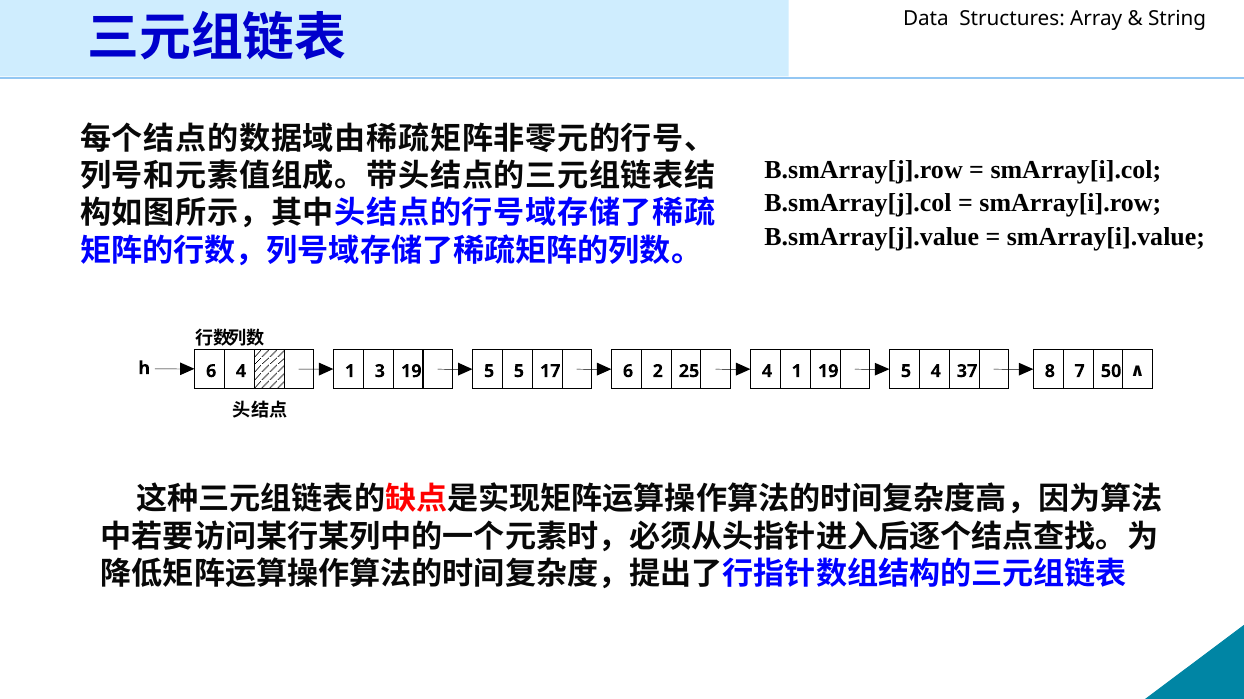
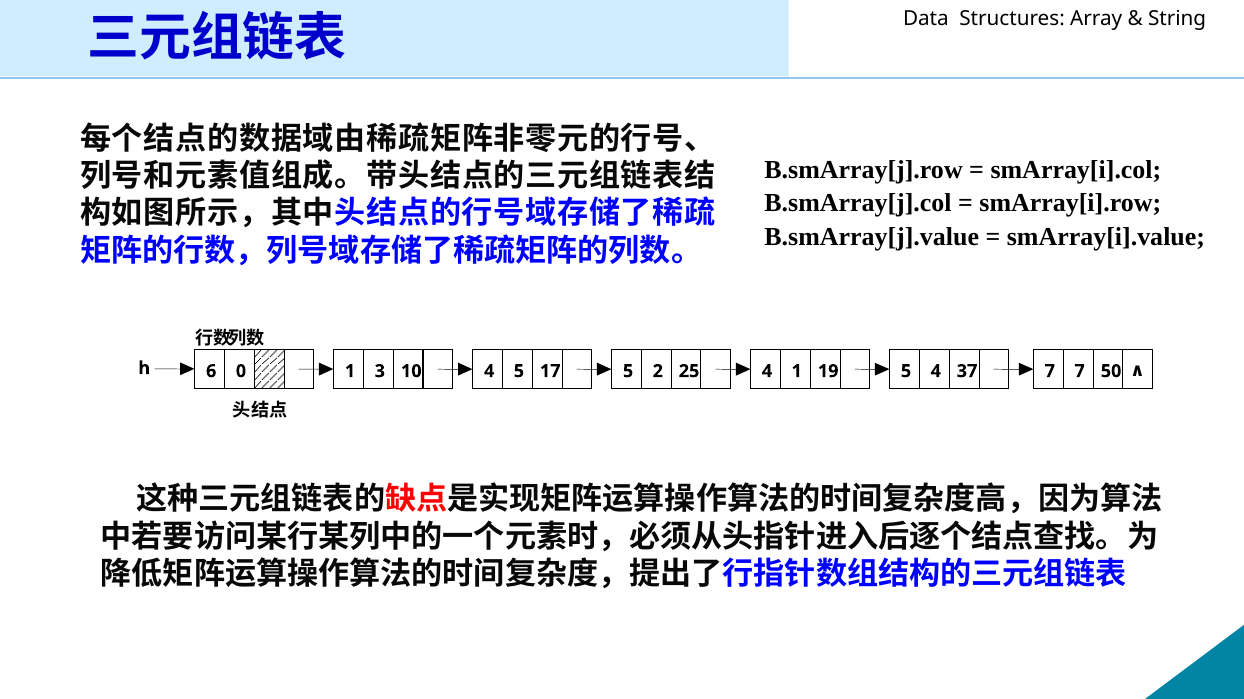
6 4: 4 -> 0 (241, 372)
1 19: 19 -> 10 (411, 372)
3 5: 5 -> 4 (489, 372)
5 6: 6 -> 5 (628, 372)
4 8: 8 -> 7 (1050, 372)
